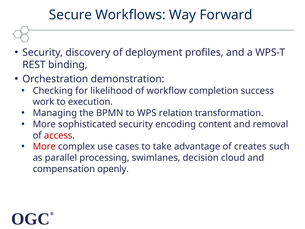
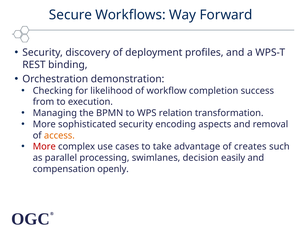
work: work -> from (43, 102)
content: content -> aspects (215, 124)
access colour: red -> orange (59, 135)
cloud: cloud -> easily (233, 158)
